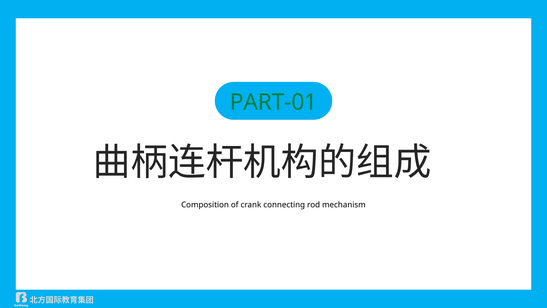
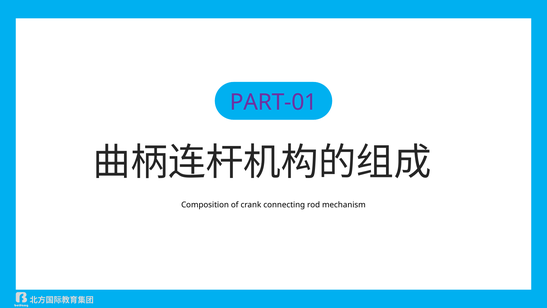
PART-01 colour: green -> purple (274, 102)
